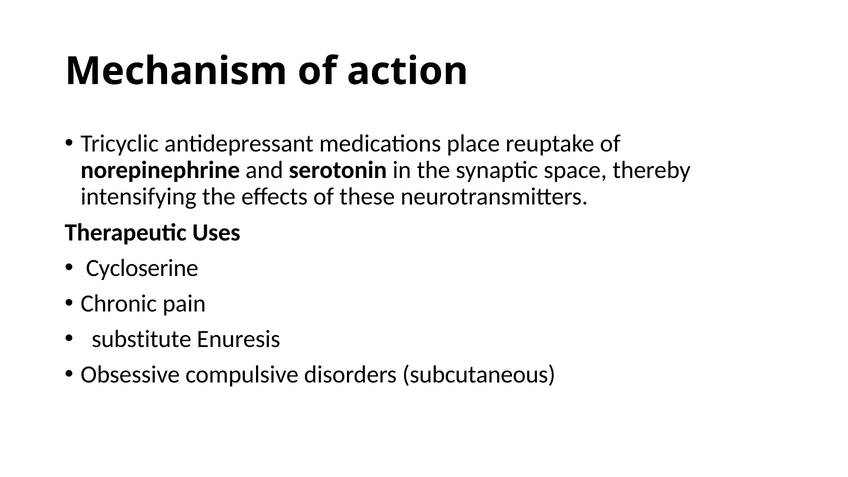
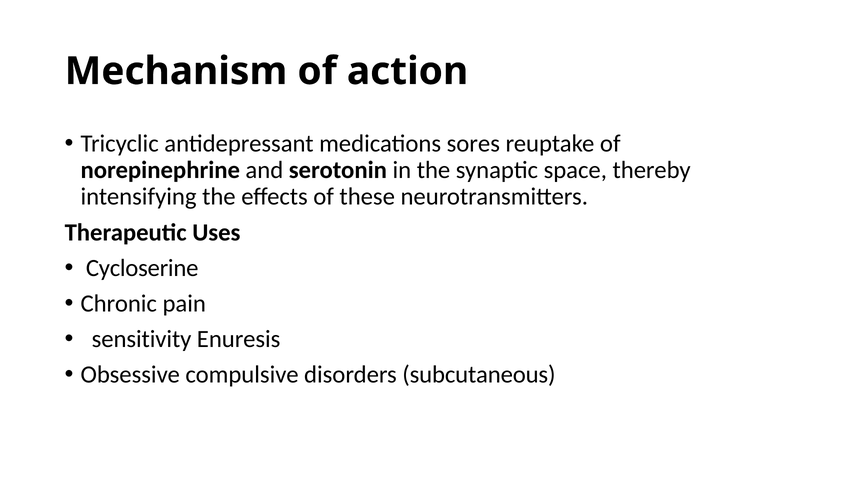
place: place -> sores (473, 143)
substitute: substitute -> sensitivity (142, 339)
